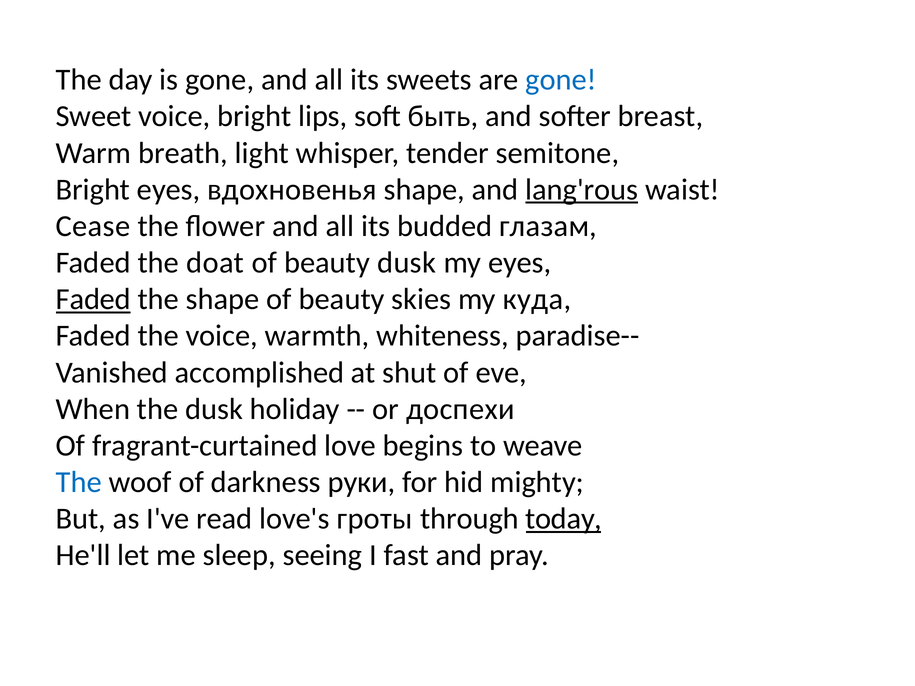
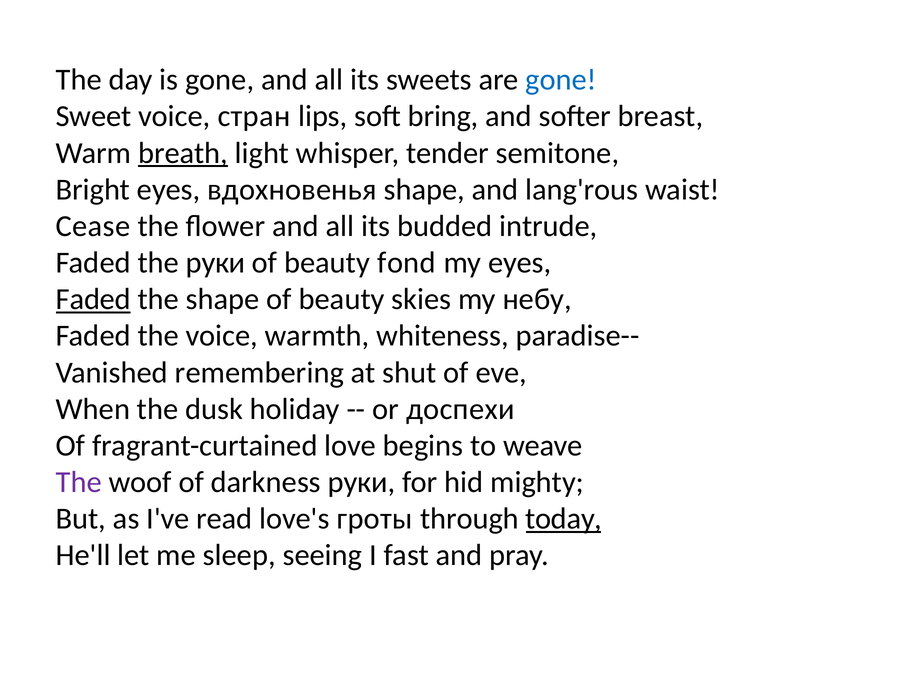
voice bright: bright -> стран (254, 116)
быть: быть -> bring (443, 116)
breath underline: none -> present (183, 153)
lang'rous underline: present -> none (582, 190)
глазам: глазам -> intrude (548, 226)
the doat: doat -> руки (216, 263)
beauty dusk: dusk -> fond (407, 263)
куда: куда -> небу (537, 299)
accomplished: accomplished -> remembering (259, 373)
The colour: blue -> purple (79, 482)
